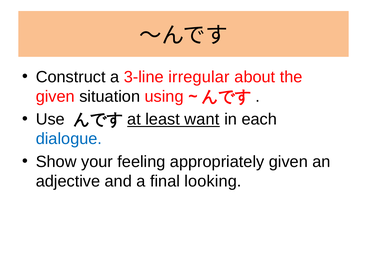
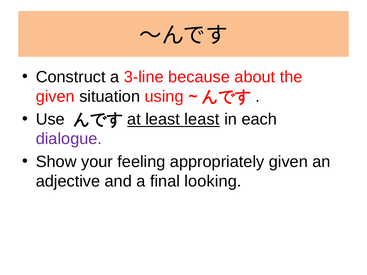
irregular: irregular -> because (199, 77)
least want: want -> least (202, 119)
dialogue colour: blue -> purple (69, 139)
